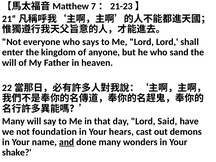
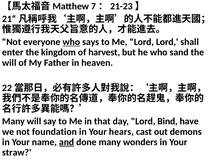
who underline: none -> present (71, 42)
anyone: anyone -> harvest (104, 52)
Said: Said -> Bind (168, 121)
shake: shake -> straw (17, 152)
